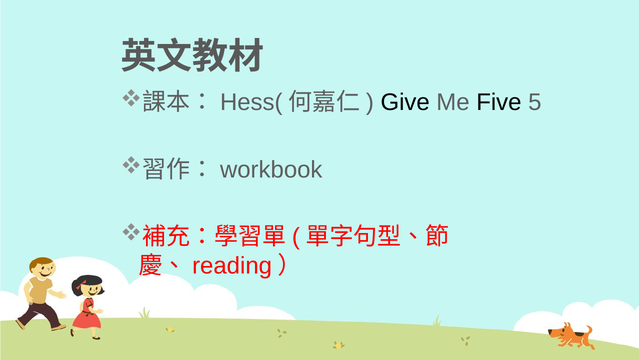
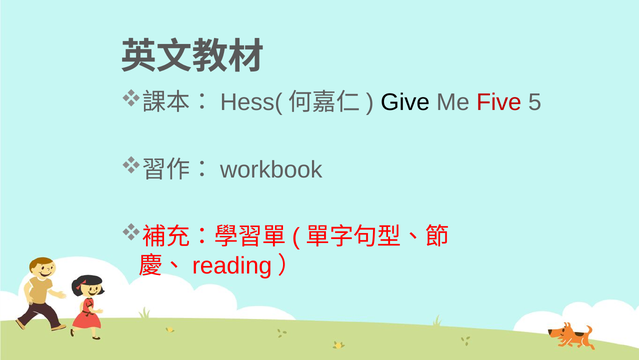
Five colour: black -> red (499, 102)
